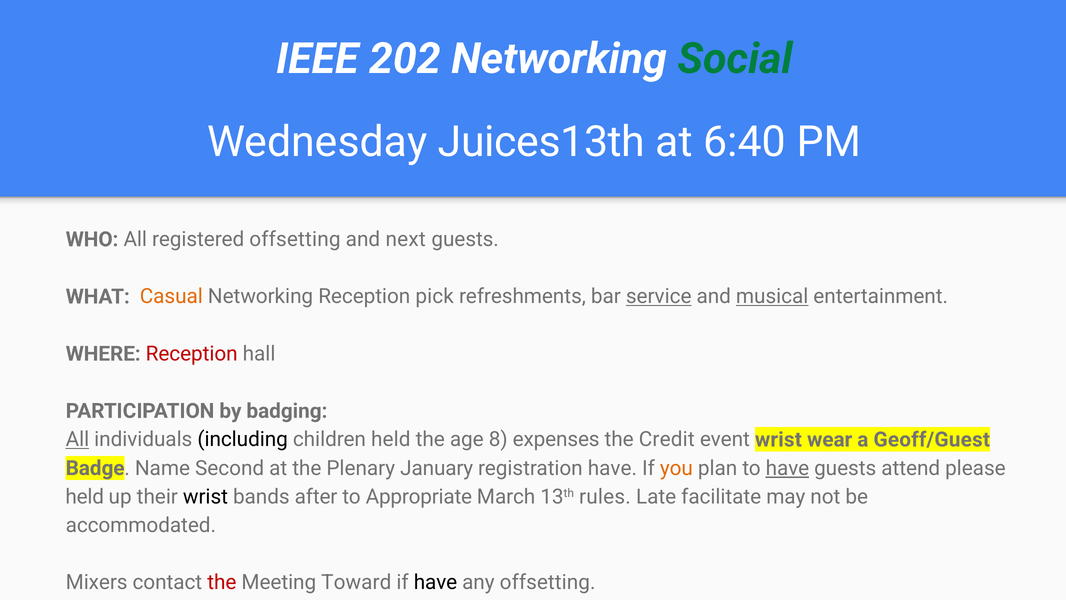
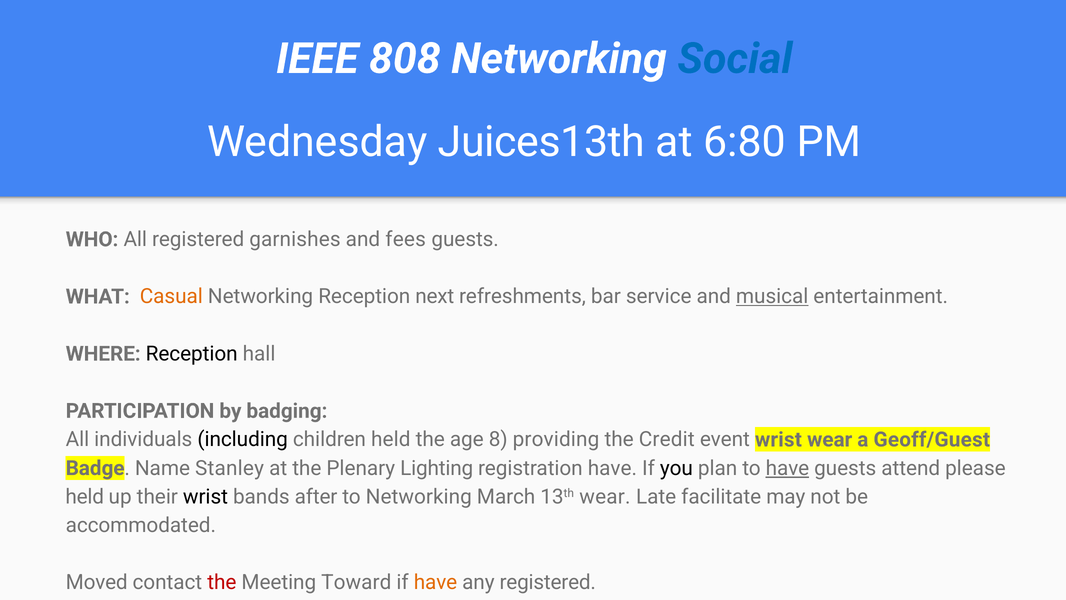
202: 202 -> 808 (405, 59)
Social colour: green -> blue (735, 59)
6:40: 6:40 -> 6:80 (745, 142)
registered offsetting: offsetting -> garnishes (295, 239)
next: next -> fees (406, 239)
pick: pick -> next (435, 296)
service underline: present -> none (659, 296)
Reception colour: red -> black (192, 354)
All underline: present -> none (77, 439)
expenses: expenses -> providing (556, 439)
Second: Second -> Stanley (230, 468)
January: January -> Lighting (437, 468)
you colour: orange -> black (676, 468)
to Appropriate: Appropriate -> Networking (419, 496)
13th rules: rules -> wear (605, 496)
Mixers: Mixers -> Moved (97, 582)
have colour: black -> orange (436, 582)
any offsetting: offsetting -> registered (548, 582)
